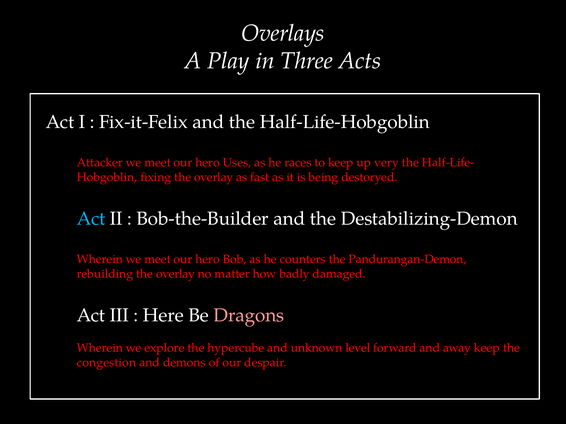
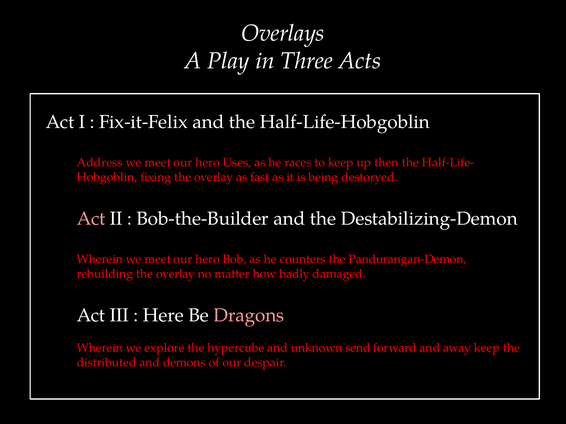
Attacker: Attacker -> Address (100, 163)
very: very -> then (386, 163)
Act colour: light blue -> pink (91, 219)
level: level -> send (358, 348)
congestion: congestion -> distributed (107, 363)
